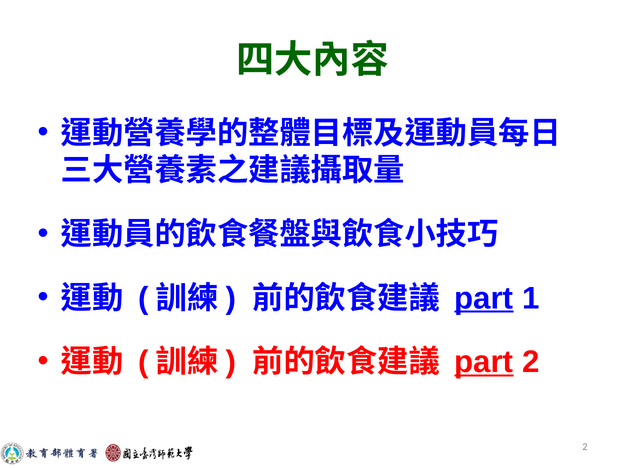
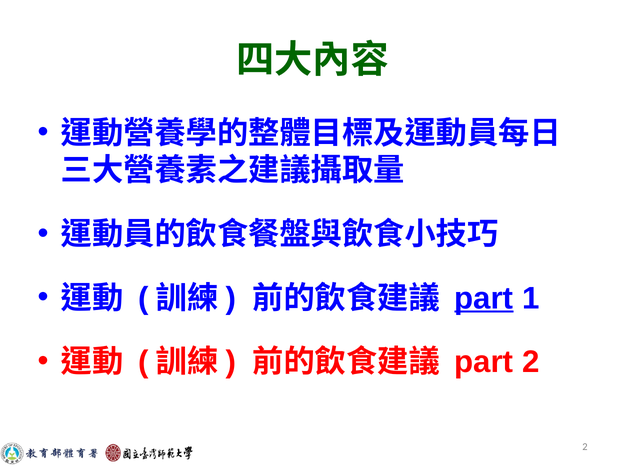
part underline: present -> none (484, 363)
